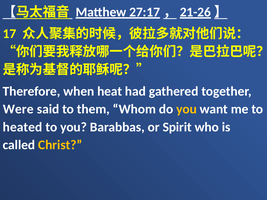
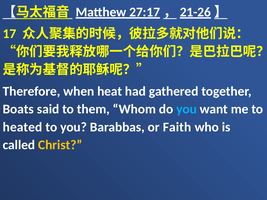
Were: Were -> Boats (18, 109)
you colour: yellow -> light blue (187, 109)
Spirit: Spirit -> Faith (177, 127)
